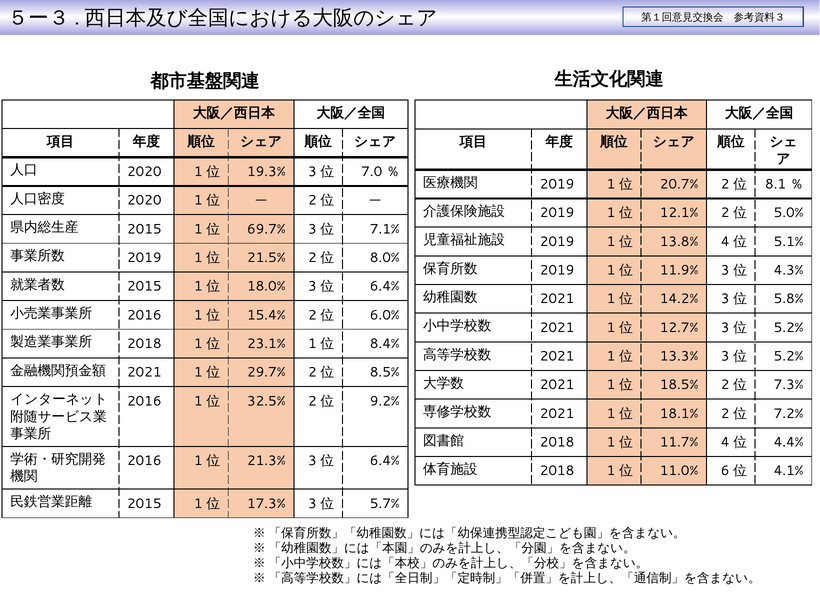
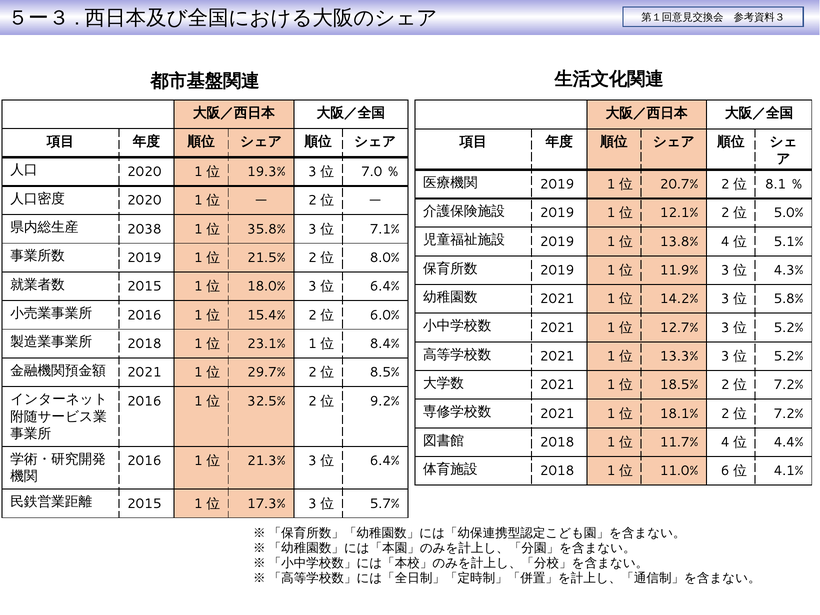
2015: 2015 -> 2038 (144, 229)
69.7%: 69.7% -> 35.8% (266, 229)
7.3%: 7.3% -> 7.2% (789, 385)
